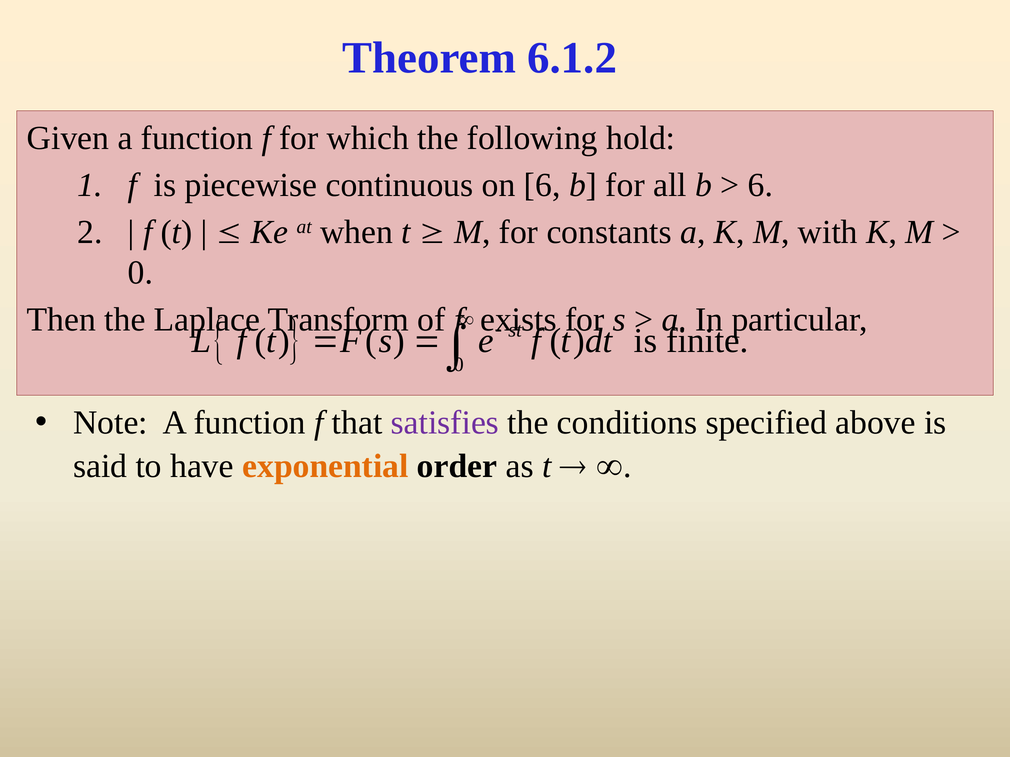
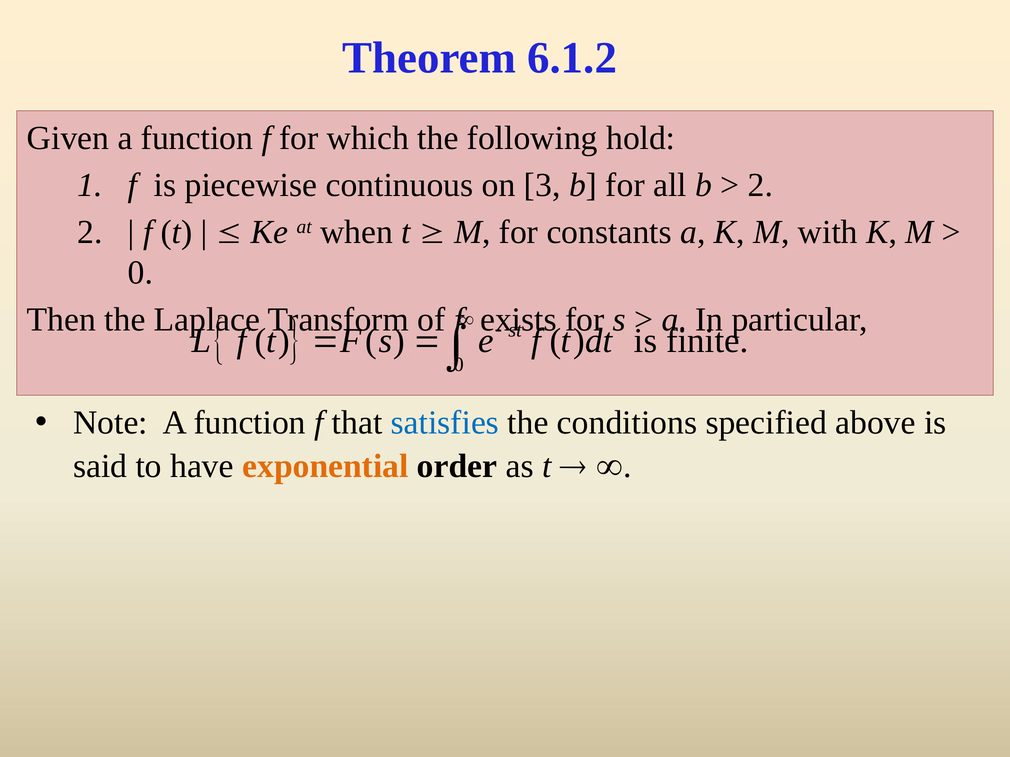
on 6: 6 -> 3 (542, 185)
6: 6 -> 2 (760, 185)
satisfies colour: purple -> blue (445, 423)
